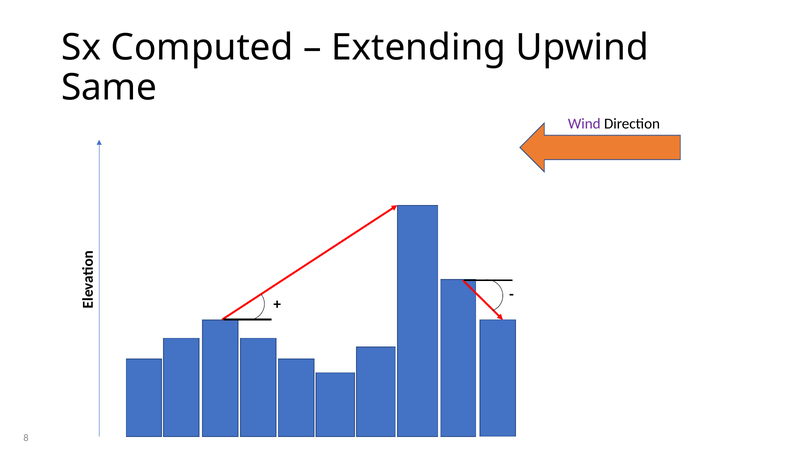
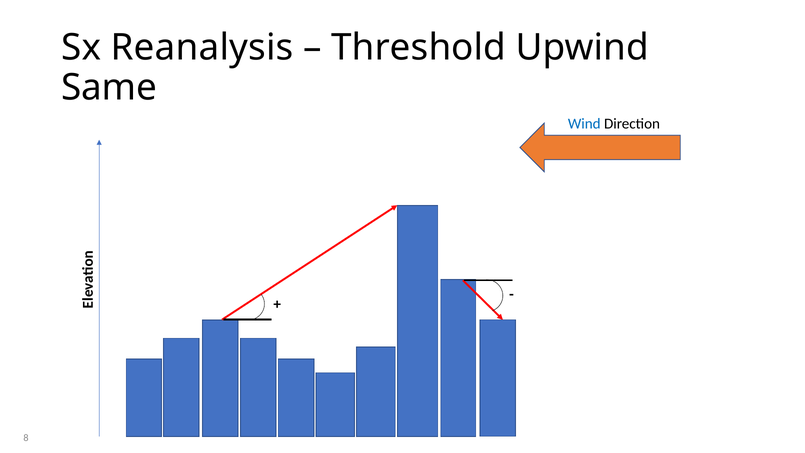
Computed: Computed -> Reanalysis (202, 48)
Extending: Extending -> Threshold (419, 48)
Wind colour: purple -> blue (584, 124)
